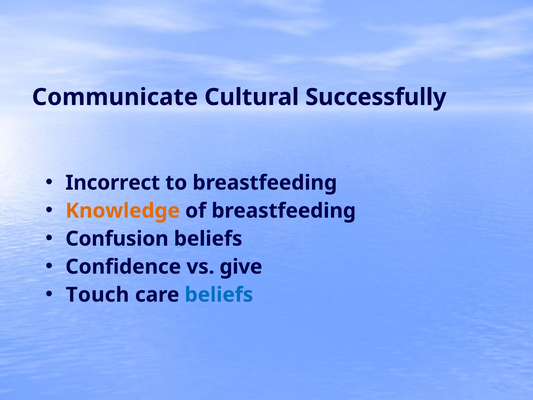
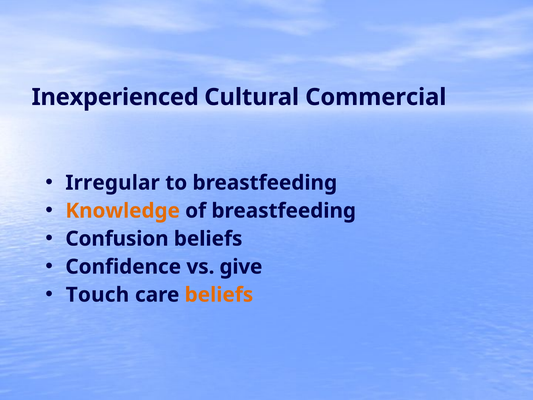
Communicate: Communicate -> Inexperienced (115, 97)
Successfully: Successfully -> Commercial (376, 97)
Incorrect: Incorrect -> Irregular (113, 183)
beliefs colour: blue -> orange (219, 295)
